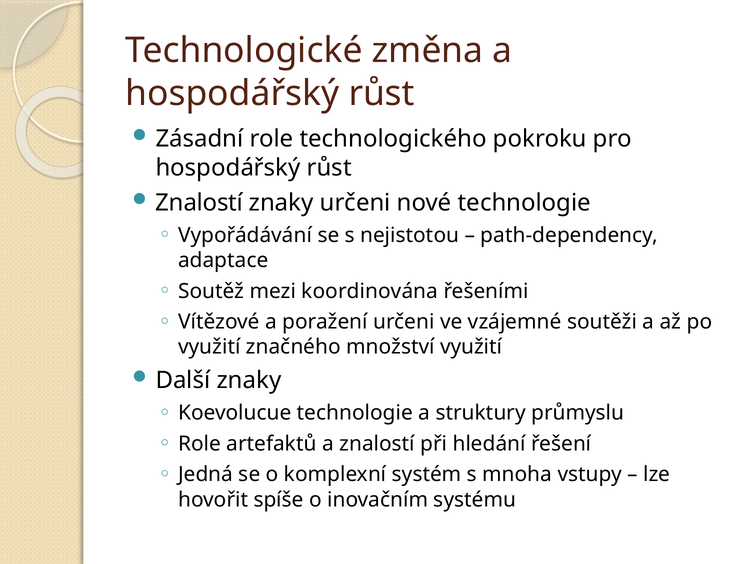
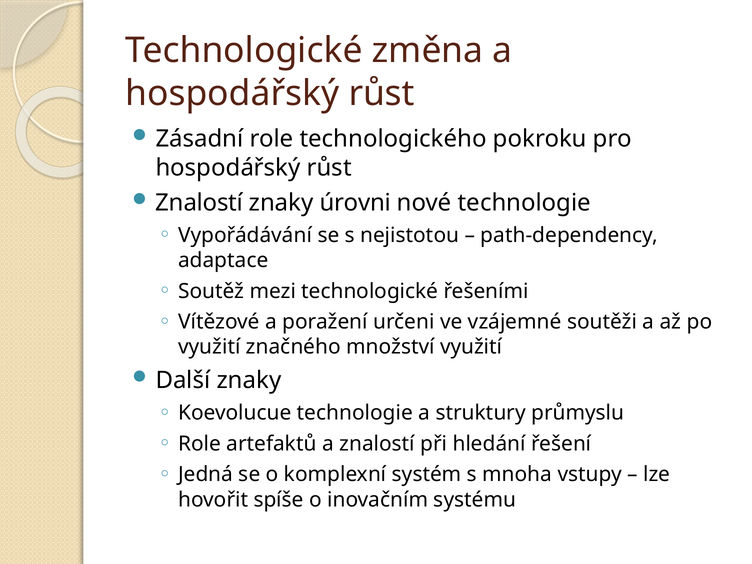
znaky určeni: určeni -> úrovni (355, 203)
mezi koordinována: koordinována -> technologické (370, 291)
